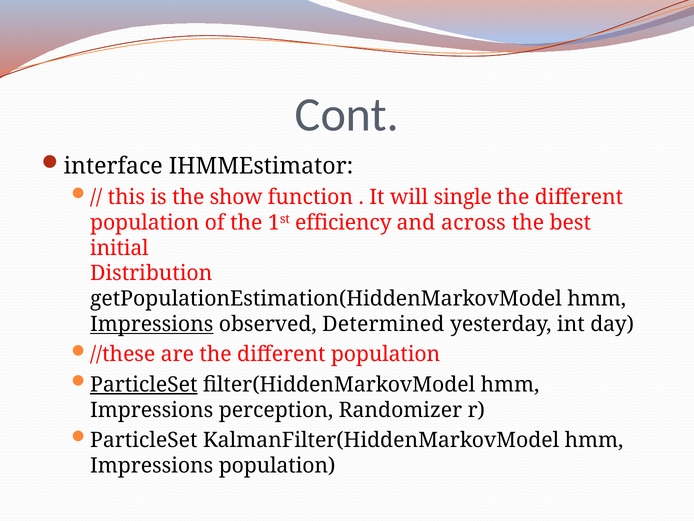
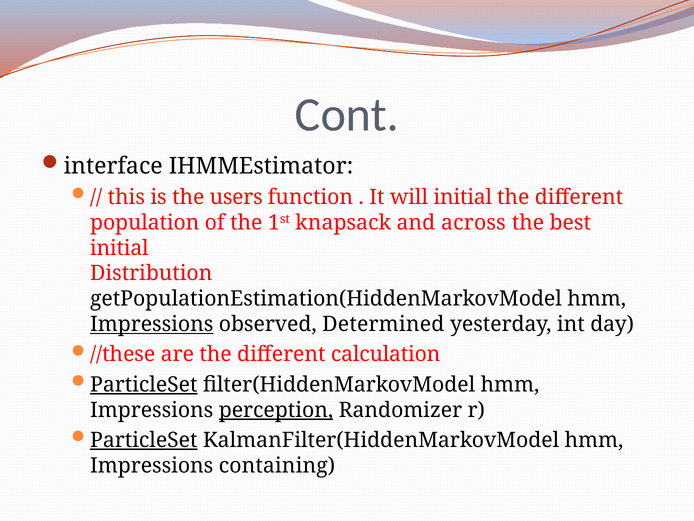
show: show -> users (236, 197)
will single: single -> initial (463, 197)
efficiency: efficiency -> knapsack (343, 222)
are the different population: population -> calculation (386, 354)
perception underline: none -> present (276, 410)
ParticleSet underline: none -> present (144, 440)
Impressions population: population -> containing (277, 465)
